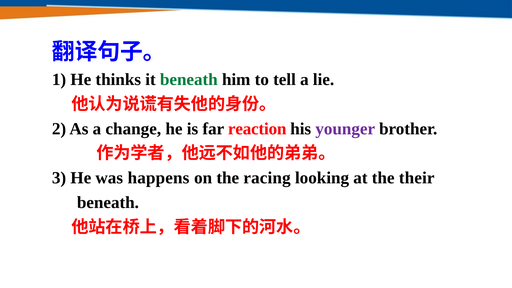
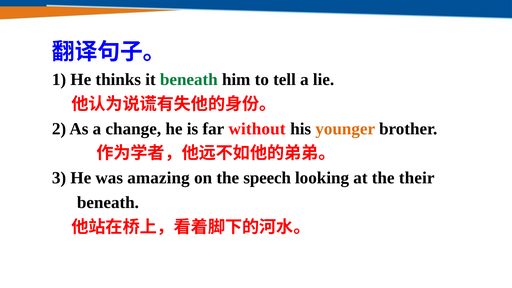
reaction: reaction -> without (257, 129)
younger colour: purple -> orange (345, 129)
happens: happens -> amazing (158, 178)
racing: racing -> speech (267, 178)
